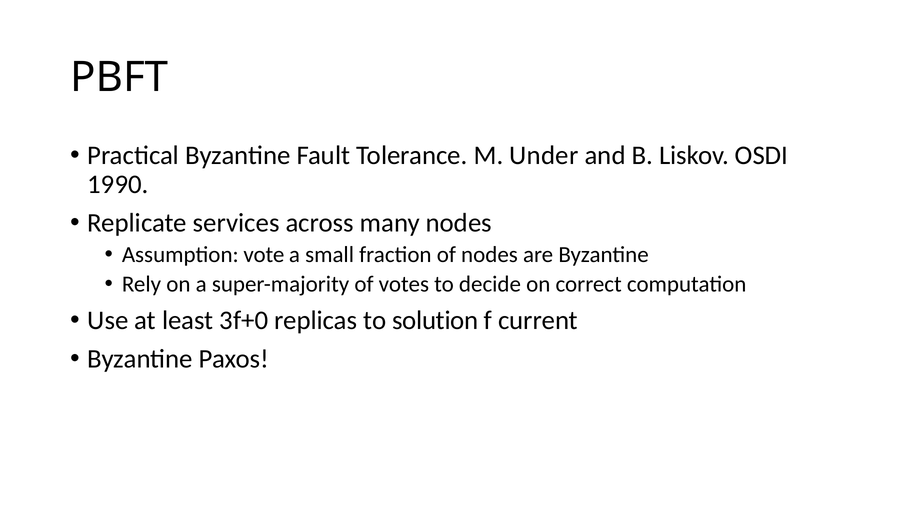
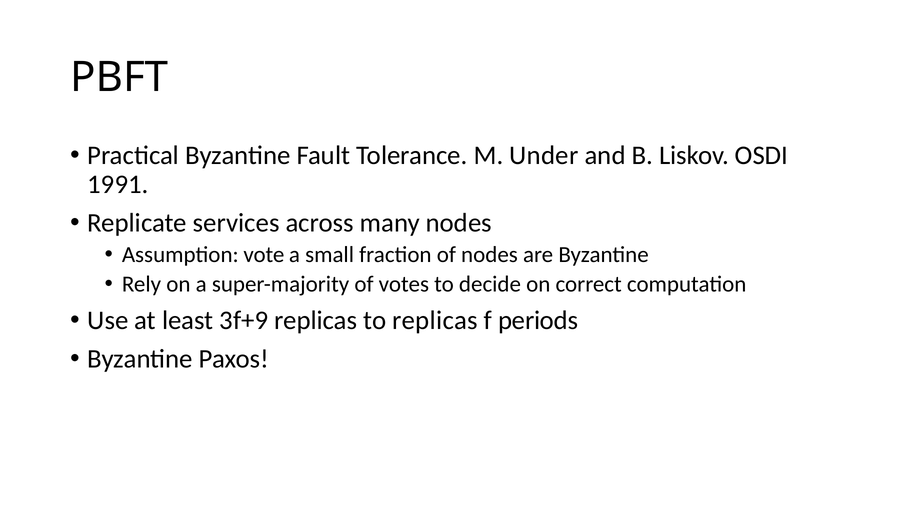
1990: 1990 -> 1991 (118, 185)
3f+0: 3f+0 -> 3f+9 (244, 321)
to solution: solution -> replicas (435, 321)
current: current -> periods (538, 321)
